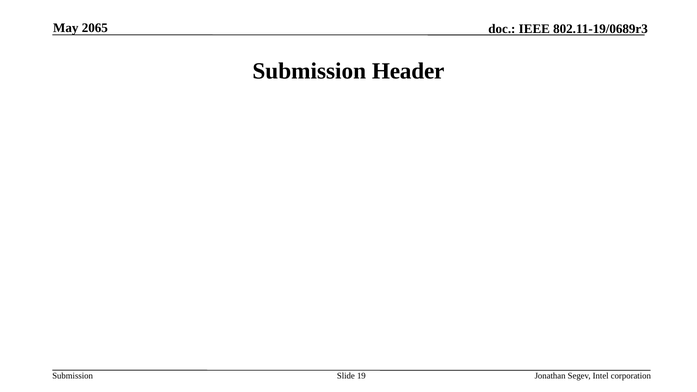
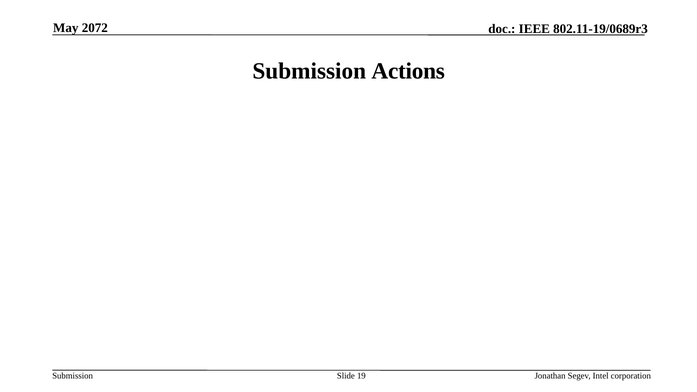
2065: 2065 -> 2072 (95, 28)
Header: Header -> Actions (408, 71)
